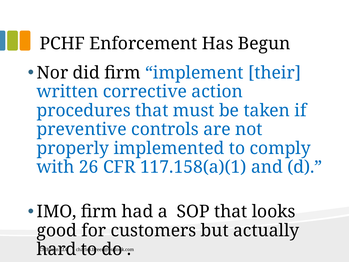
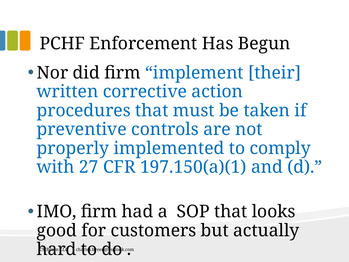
26: 26 -> 27 (89, 167)
117.158(a)(1: 117.158(a)(1 -> 197.150(a)(1 (193, 167)
